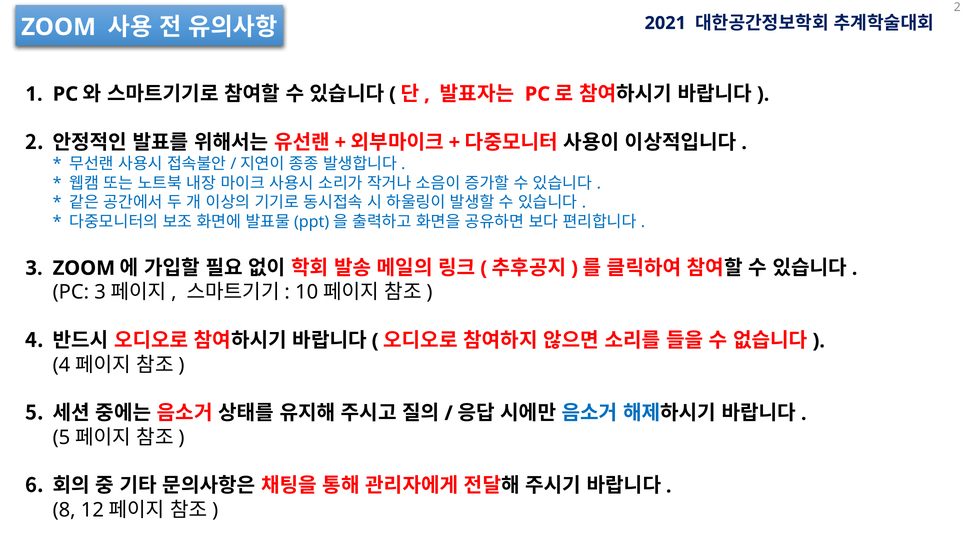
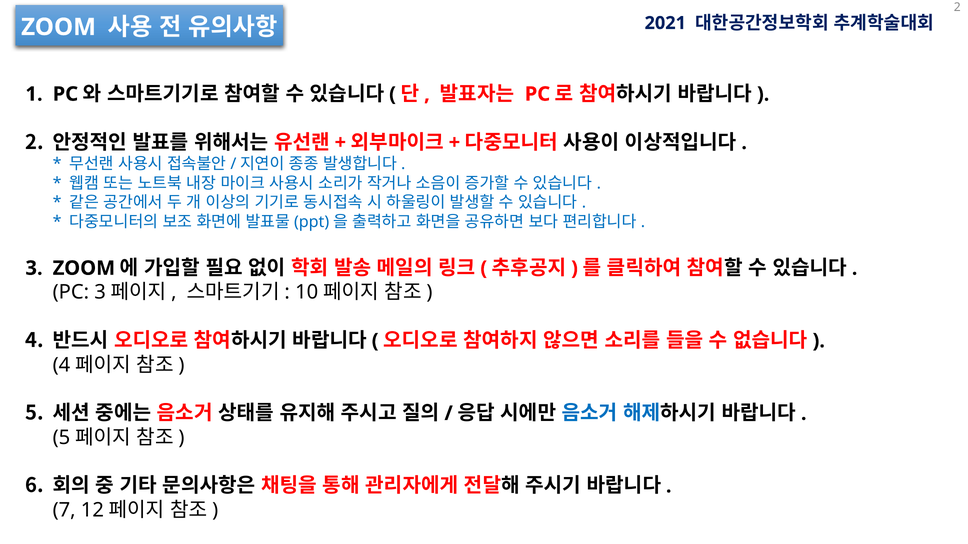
8: 8 -> 7 (64, 510)
